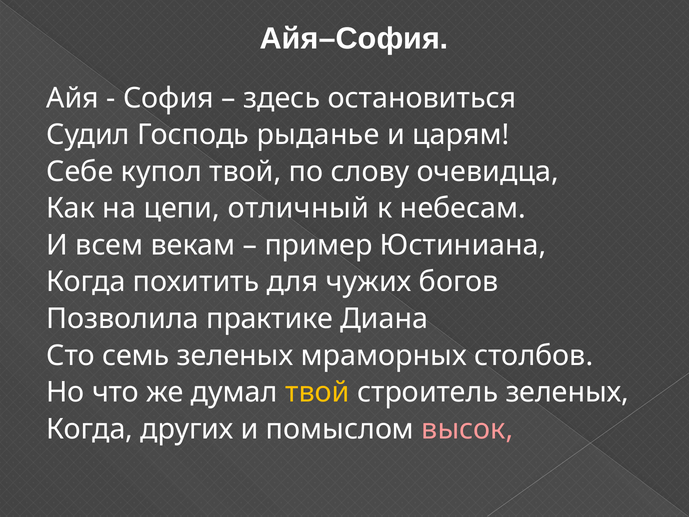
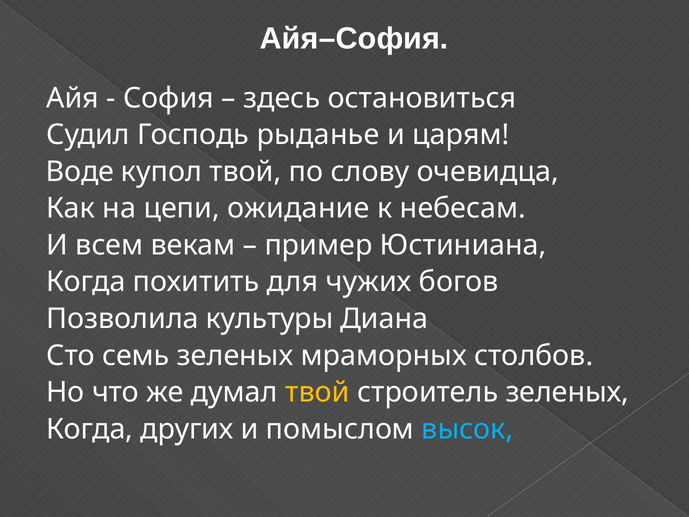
Себе: Себе -> Воде (80, 172)
отличный: отличный -> ожидание (298, 208)
практике: практике -> культуры (270, 319)
высок colour: pink -> light blue (467, 429)
